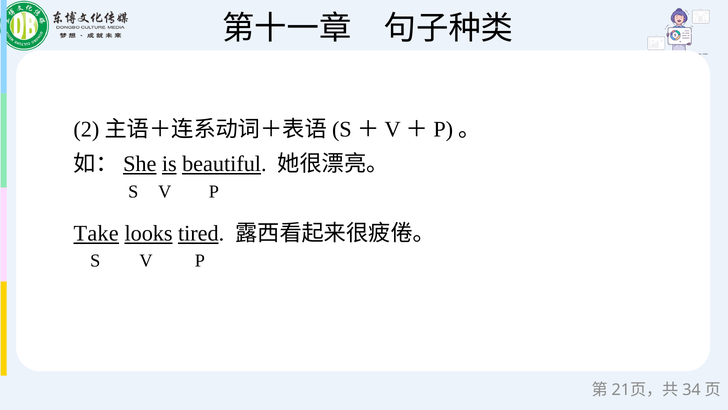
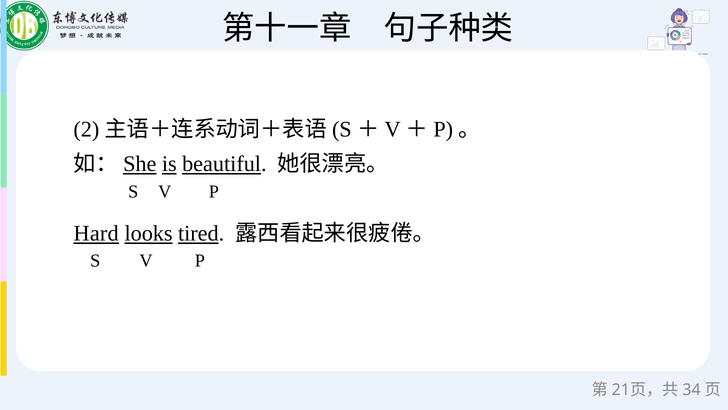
Take: Take -> Hard (96, 233)
